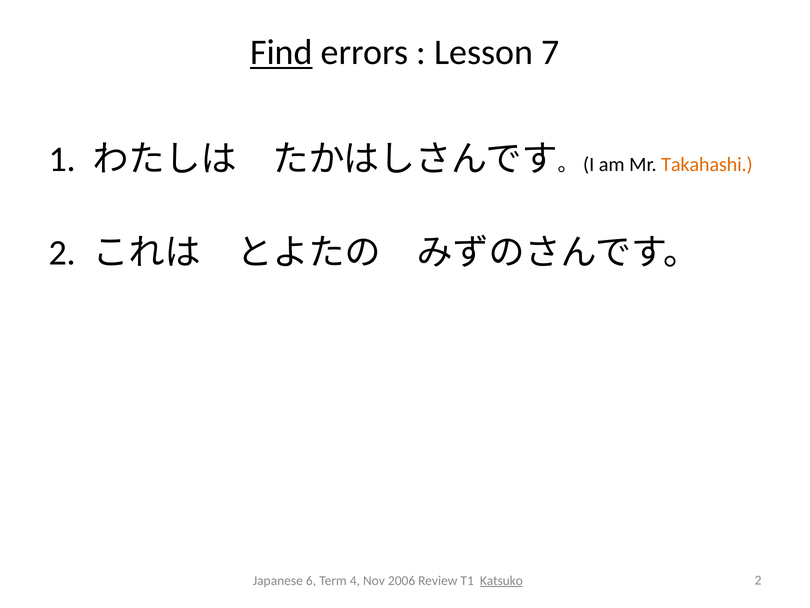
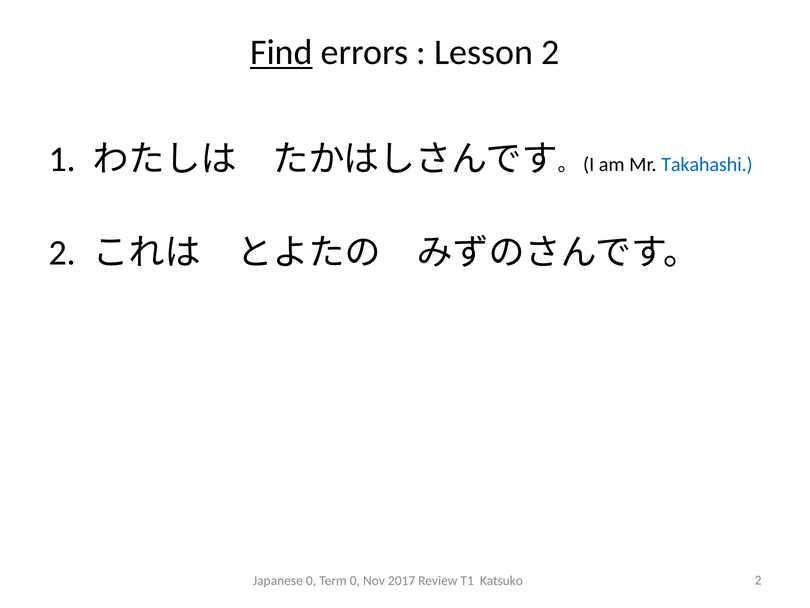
Lesson 7: 7 -> 2 (550, 52)
Takahashi colour: orange -> blue (707, 164)
Japanese 6: 6 -> 0 (311, 580)
Term 4: 4 -> 0 (355, 580)
2006: 2006 -> 2017 (402, 580)
Katsuko underline: present -> none (501, 580)
